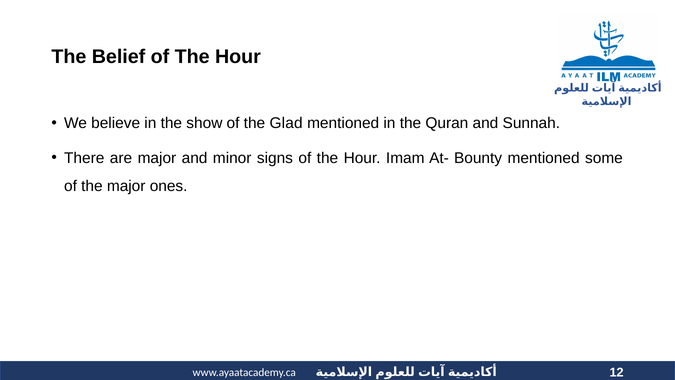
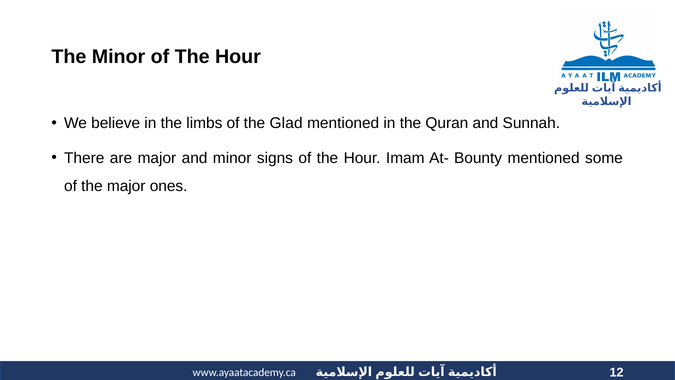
The Belief: Belief -> Minor (119, 57)
show: show -> limbs (204, 123)
